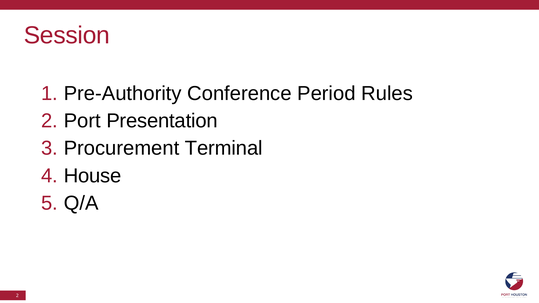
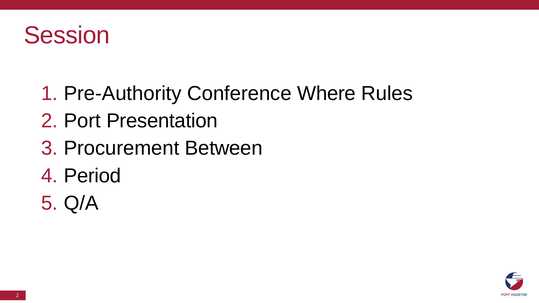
Period: Period -> Where (327, 93)
Terminal: Terminal -> Between (224, 148)
House: House -> Period (92, 176)
